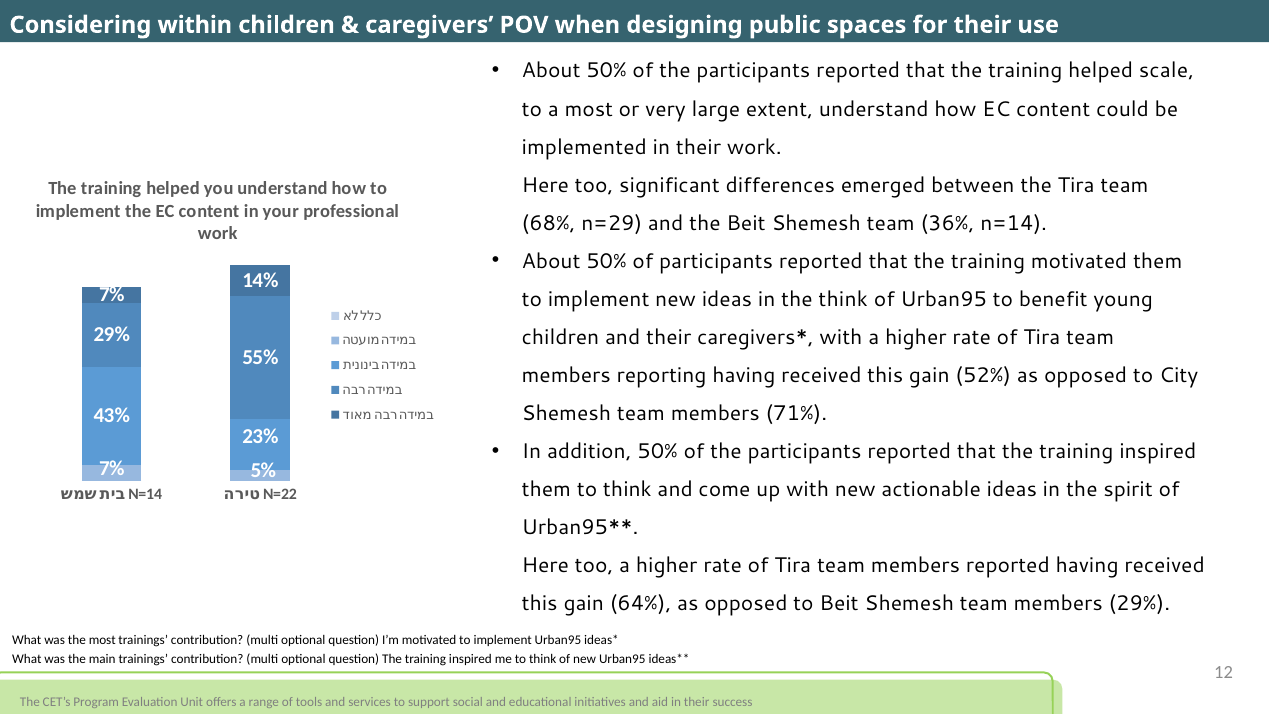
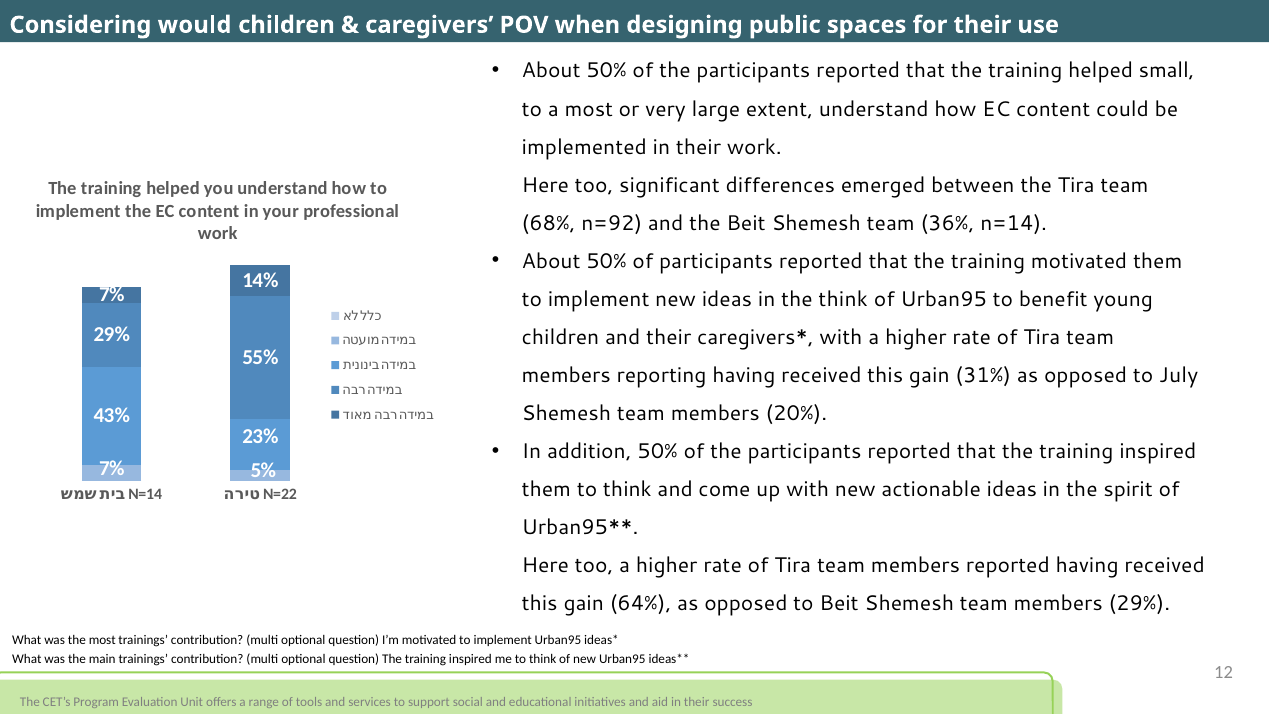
within: within -> would (195, 25)
scale: scale -> small (1167, 71)
n=29: n=29 -> n=92 (612, 223)
52%: 52% -> 31% (983, 375)
City: City -> July (1179, 375)
71%: 71% -> 20% (796, 413)
